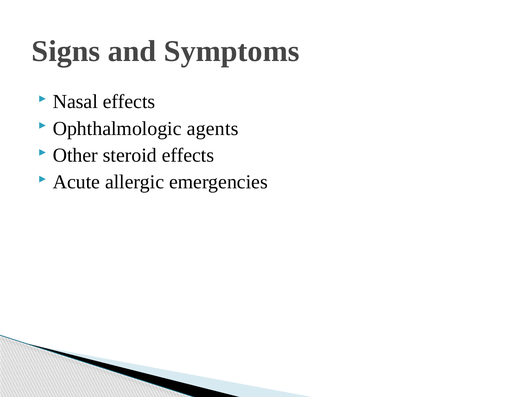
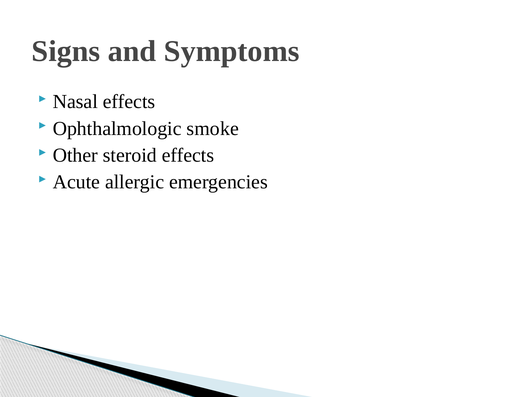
agents: agents -> smoke (213, 128)
